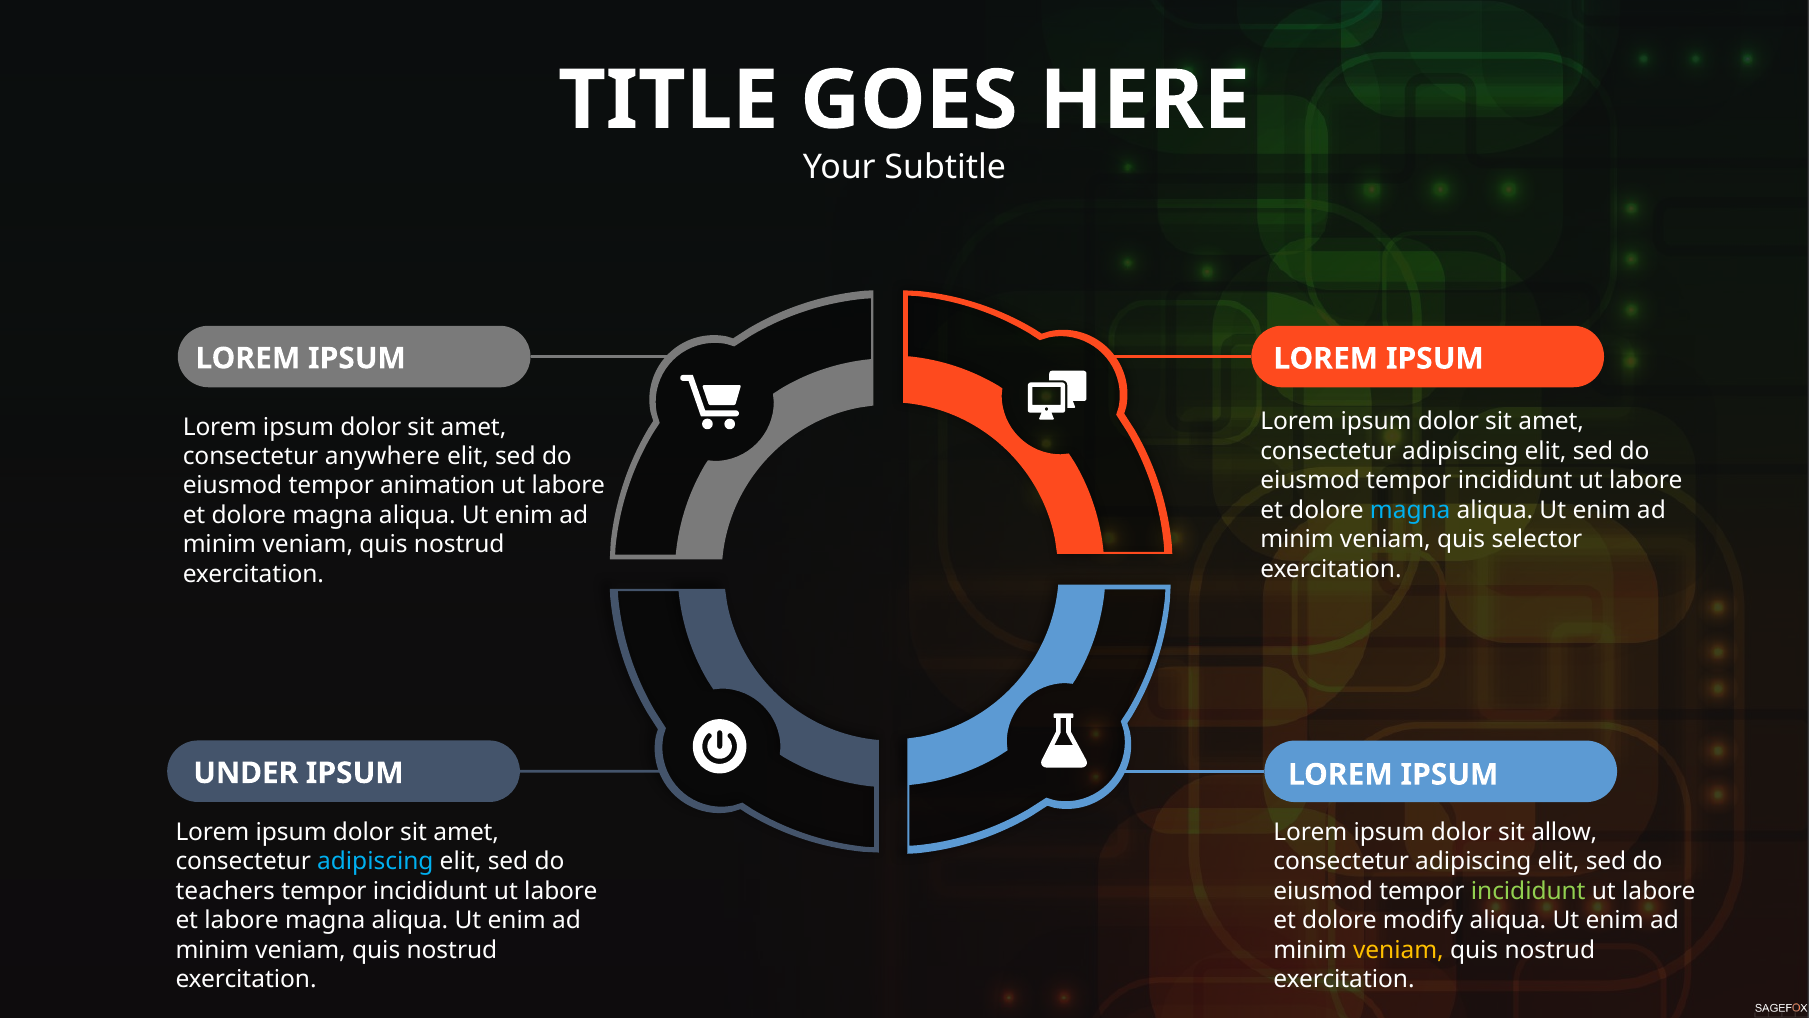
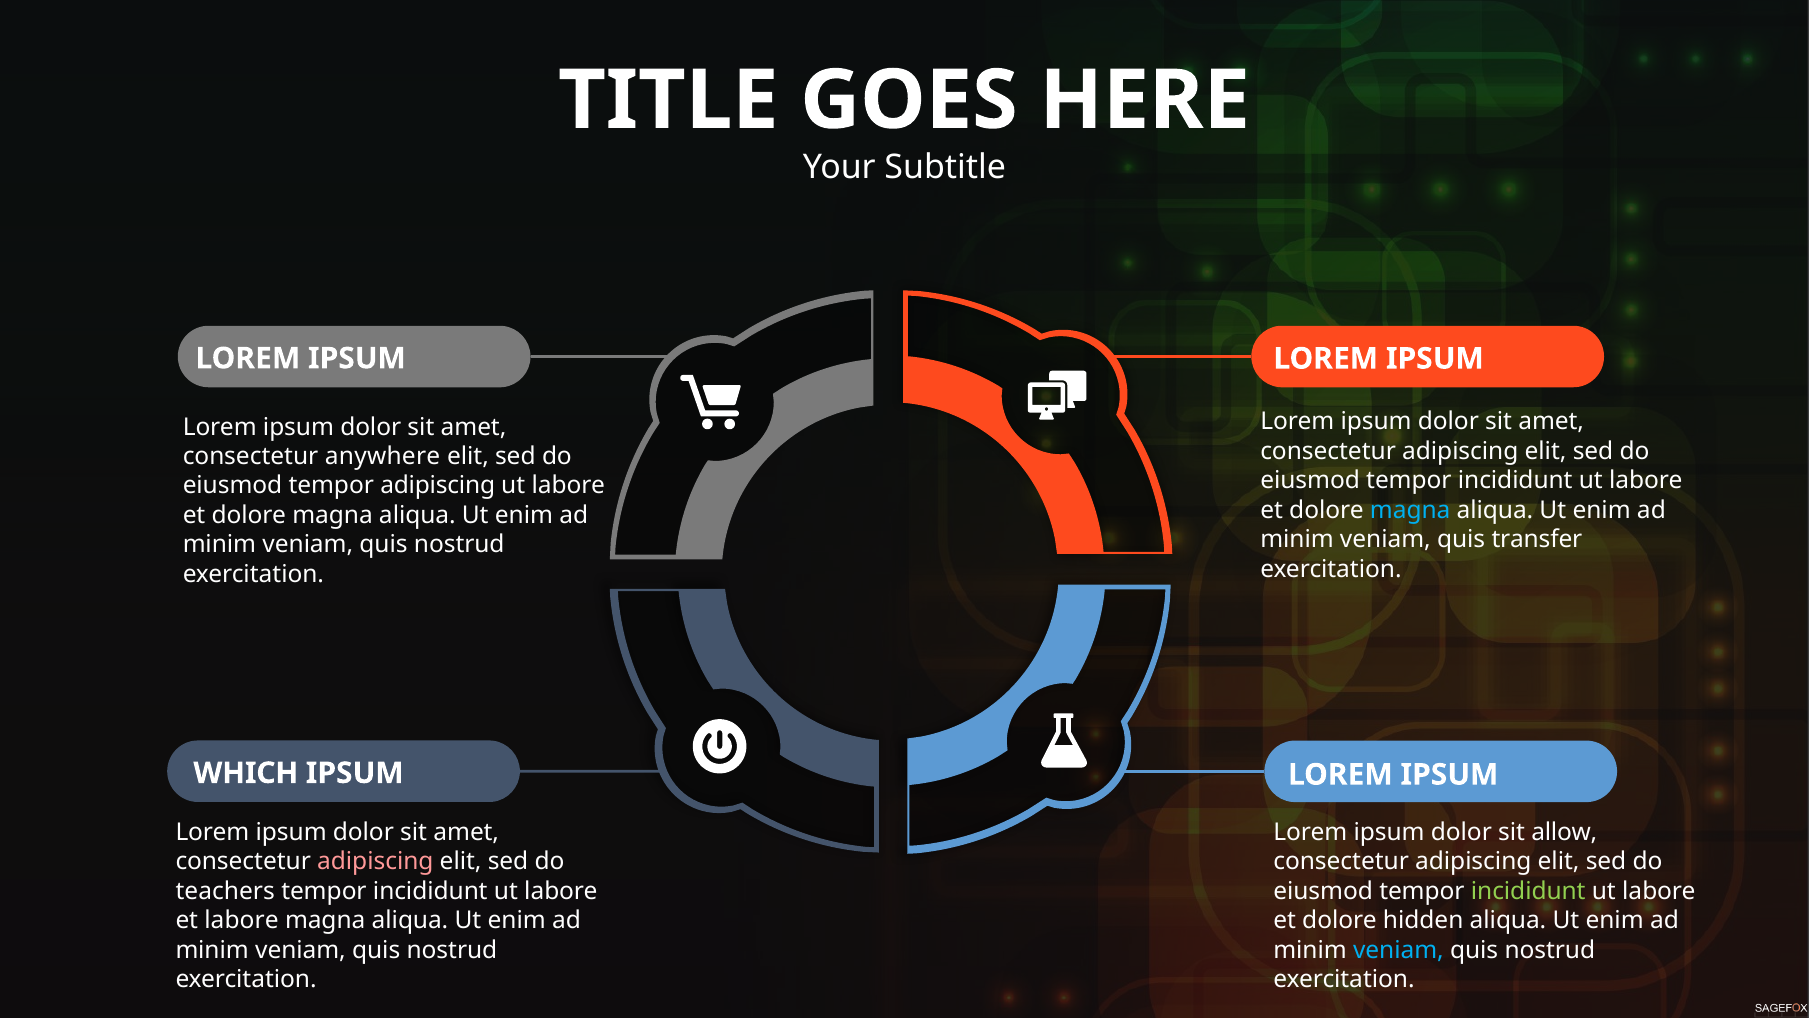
tempor animation: animation -> adipiscing (438, 486)
selector: selector -> transfer (1537, 539)
UNDER: UNDER -> WHICH (246, 773)
adipiscing colour: light blue -> pink (375, 861)
modify: modify -> hidden (1423, 920)
veniam colour: yellow -> light blue (1398, 950)
